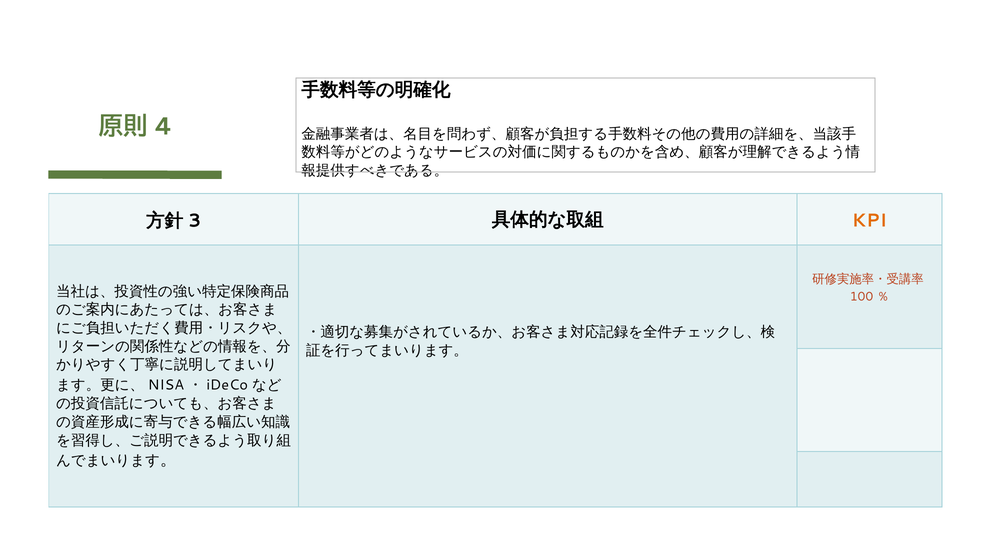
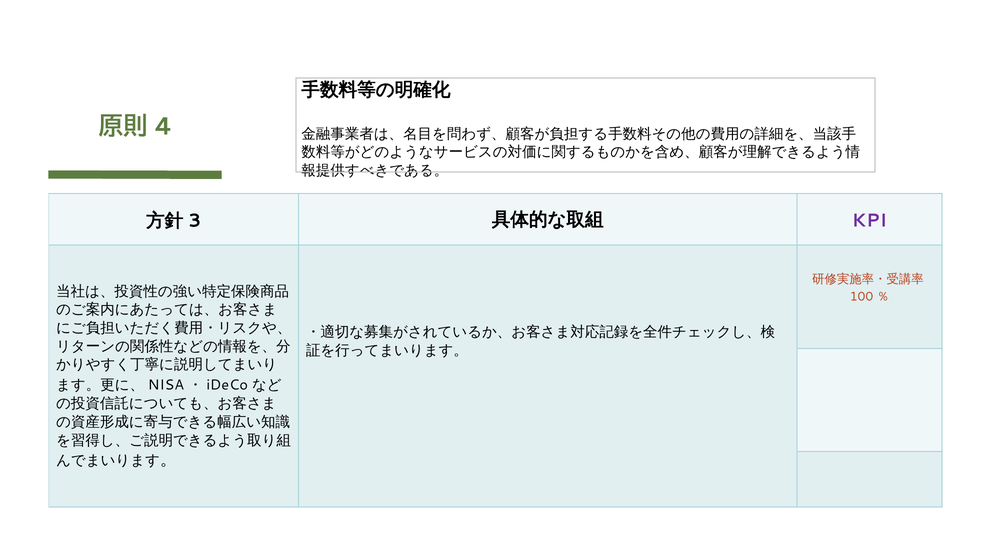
KPI colour: orange -> purple (869, 221)
